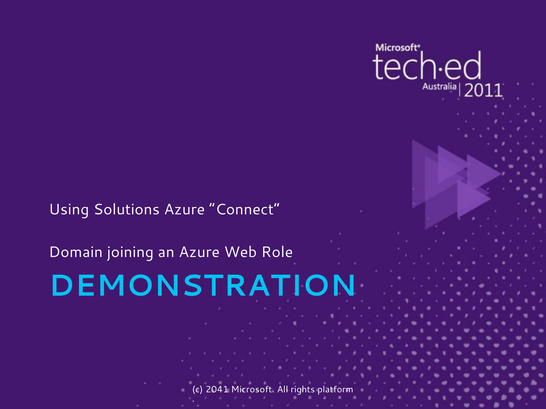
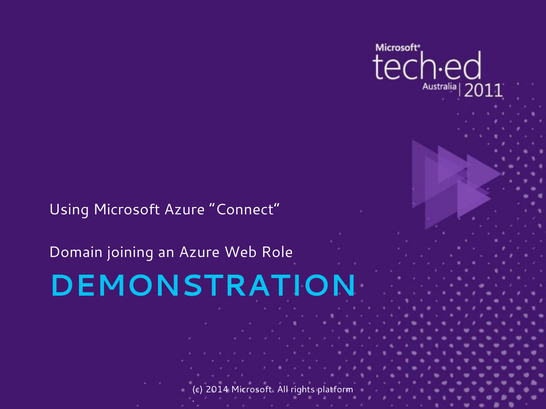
Using Solutions: Solutions -> Microsoft (127, 210)
2041: 2041 -> 2014 (217, 390)
